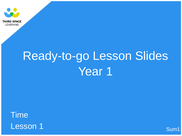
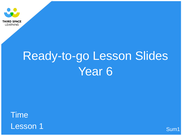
Year 1: 1 -> 6 (109, 72)
